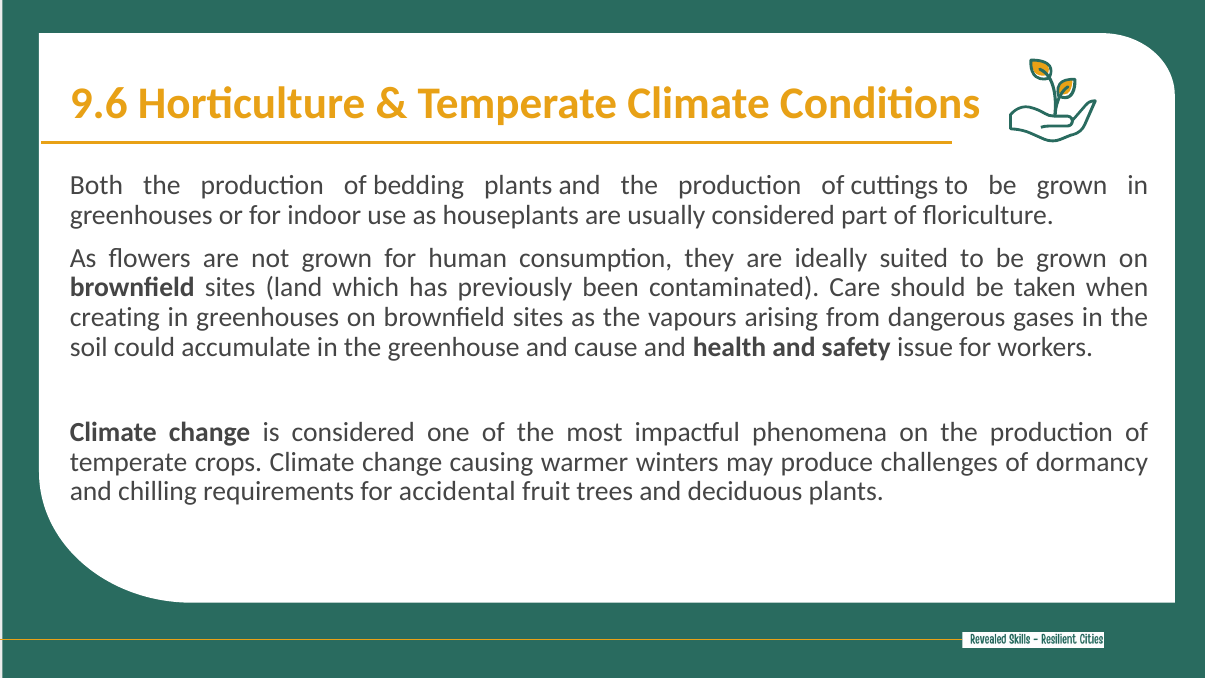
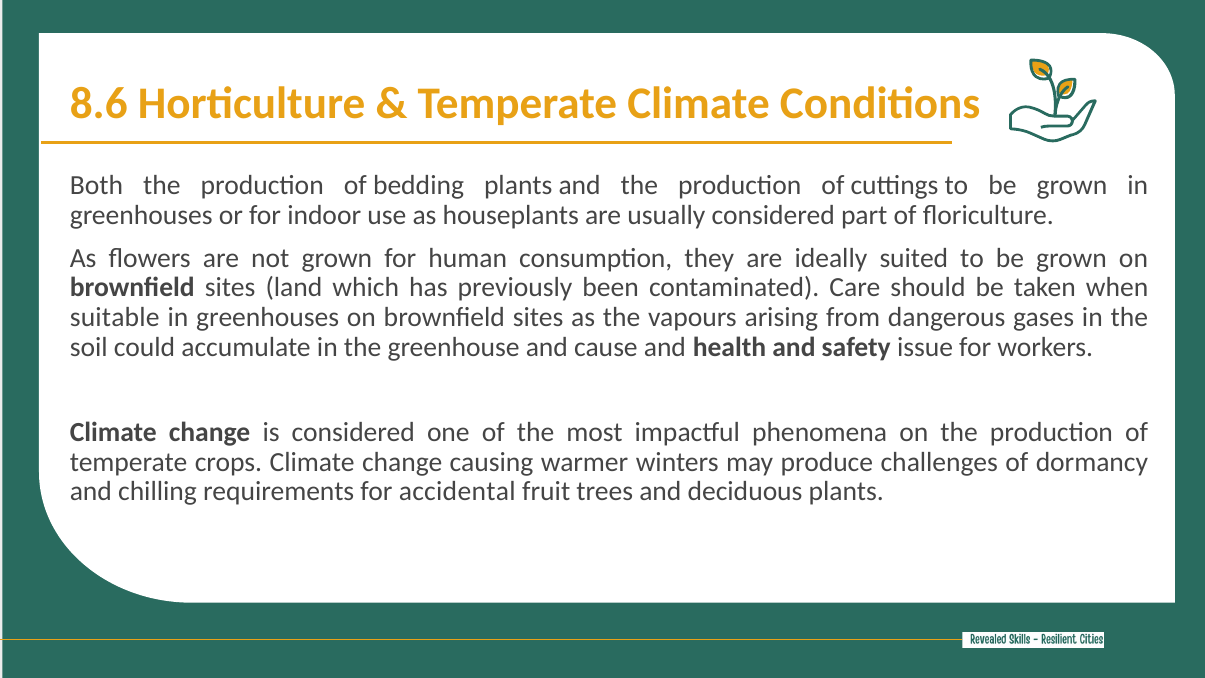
9.6: 9.6 -> 8.6 (99, 104)
creating: creating -> suitable (115, 317)
